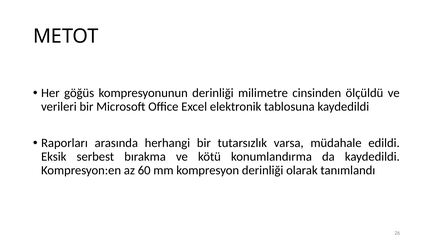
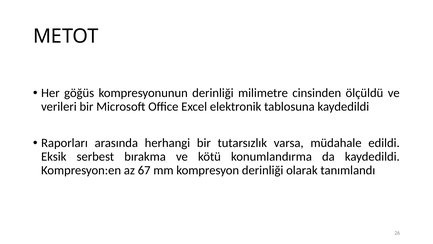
60: 60 -> 67 (144, 170)
